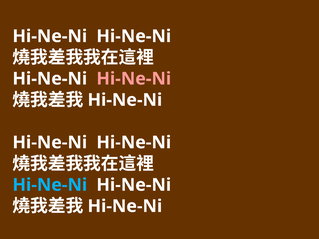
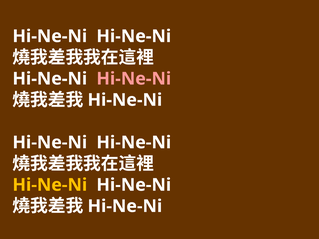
Hi-Ne-Ni colour: light blue -> yellow (50, 185)
